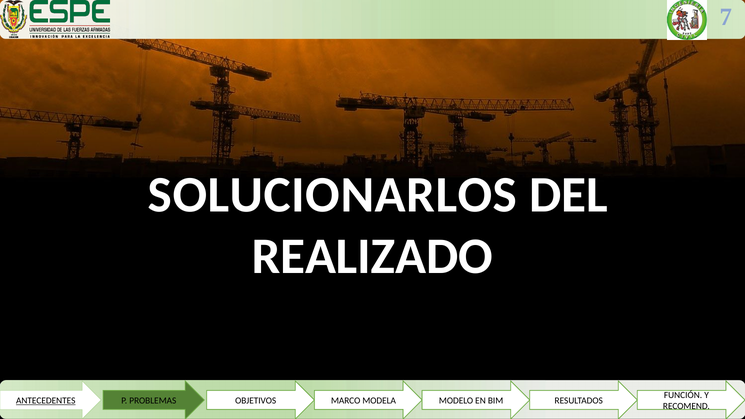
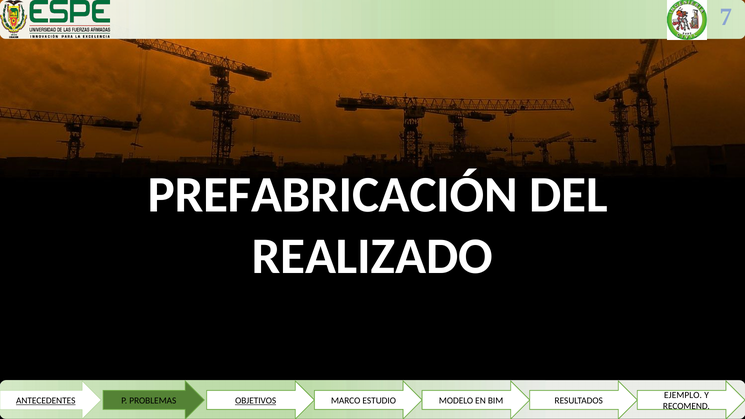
SOLUCIONARLOS: SOLUCIONARLOS -> PREFABRICACIÓN (333, 195)
FUNCIÓN: FUNCIÓN -> EJEMPLO (683, 395)
OBJETIVOS underline: none -> present (256, 401)
MODELA: MODELA -> ESTUDIO (379, 401)
